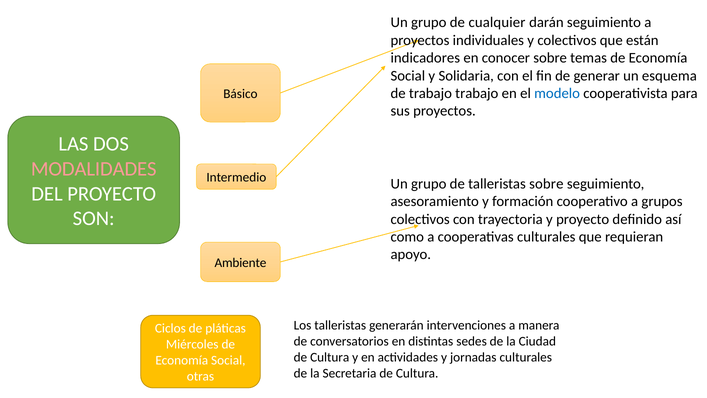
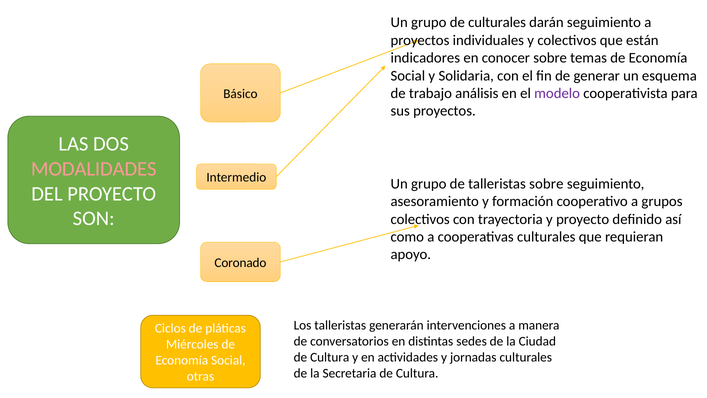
de cualquier: cualquier -> culturales (497, 23)
trabajo trabajo: trabajo -> análisis (477, 93)
modelo colour: blue -> purple (557, 93)
Ambiente: Ambiente -> Coronado (240, 263)
